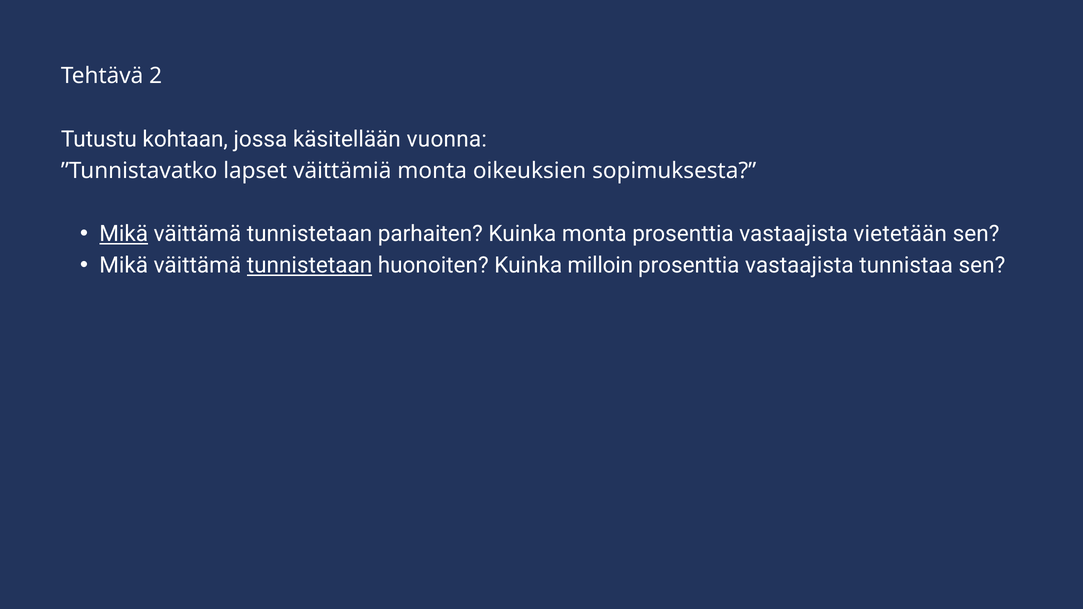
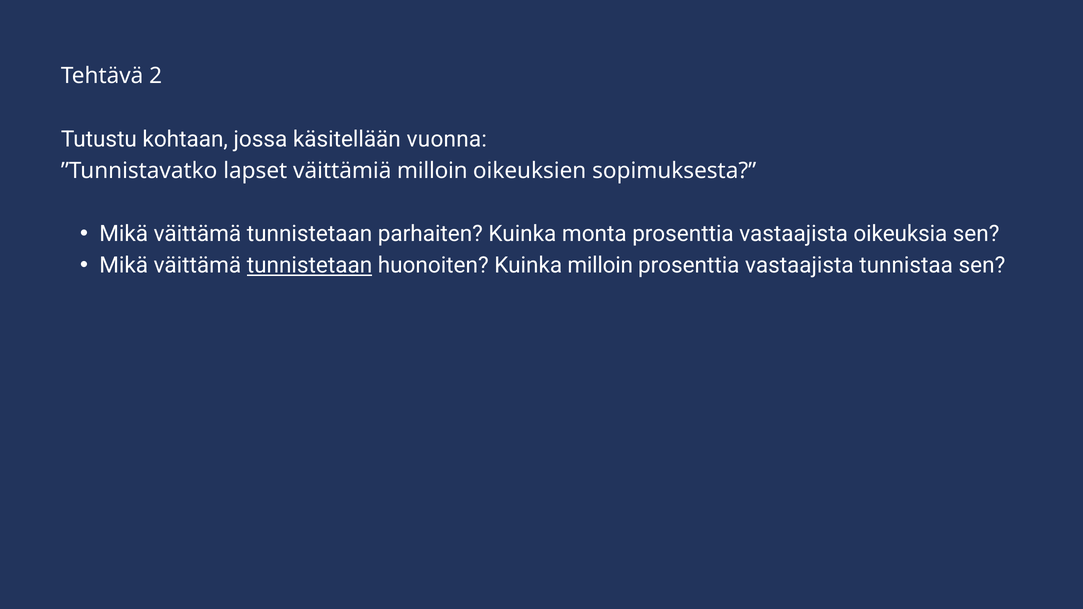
väittämiä monta: monta -> milloin (432, 171)
Mikä underline: present -> none (124, 234)
vietetään: vietetään -> oikeuksia (900, 234)
